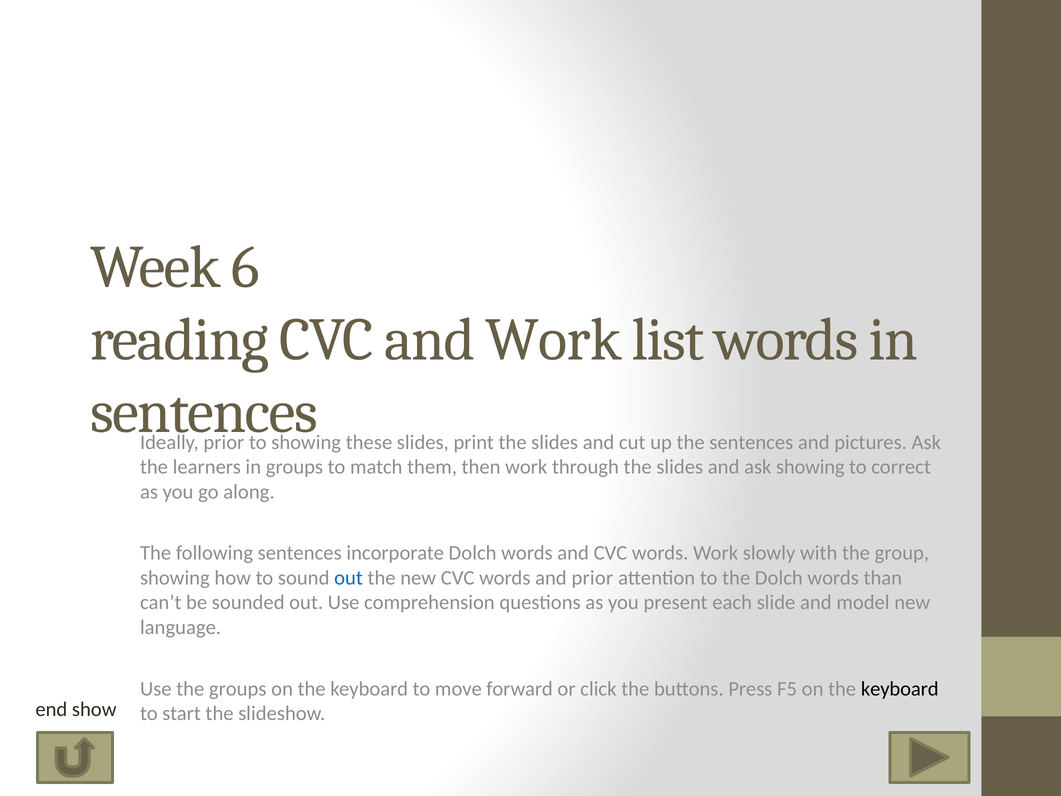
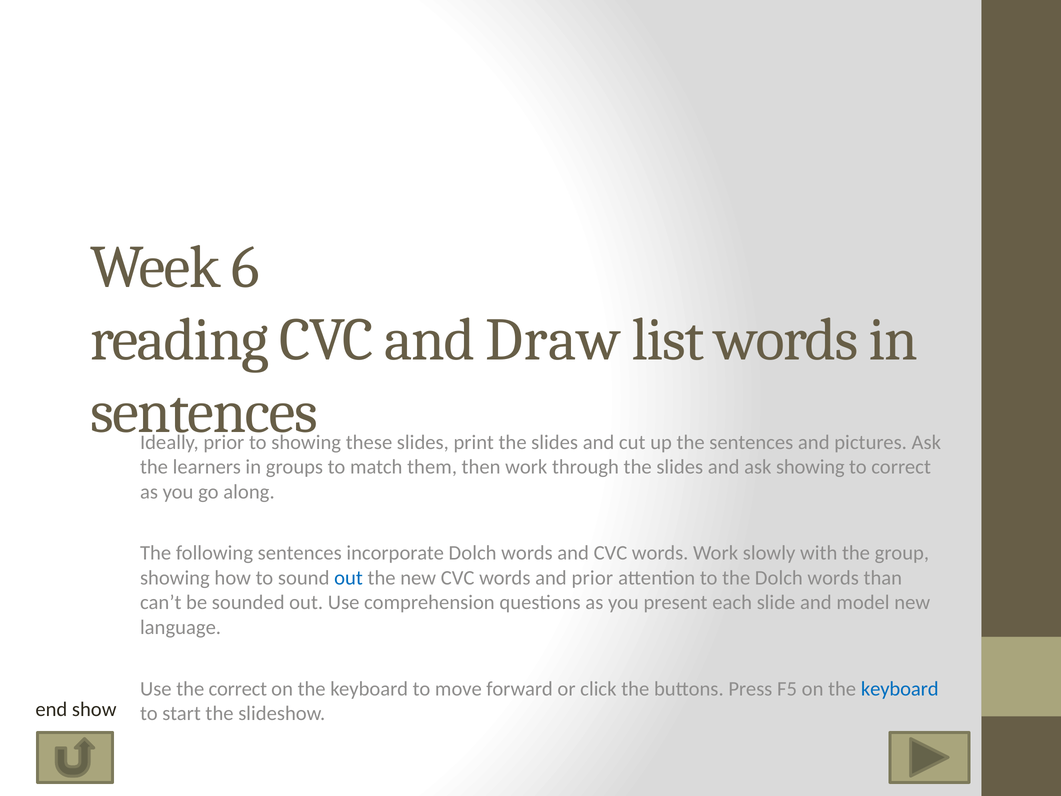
and Work: Work -> Draw (553, 340)
the groups: groups -> correct (238, 689)
keyboard colour: black -> blue (900, 689)
